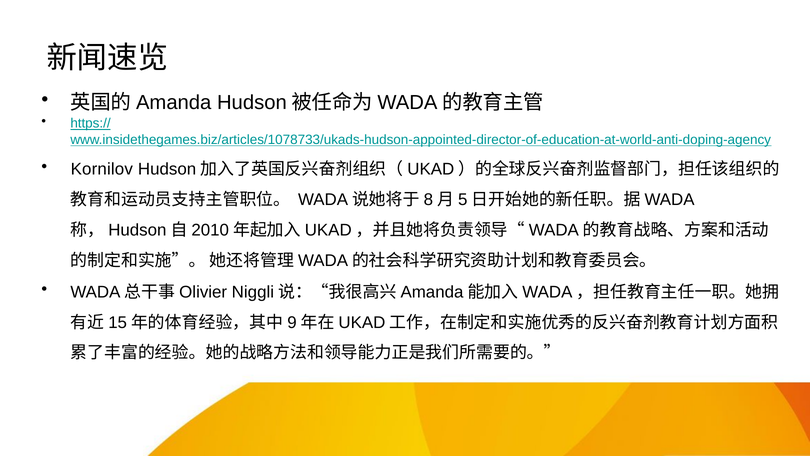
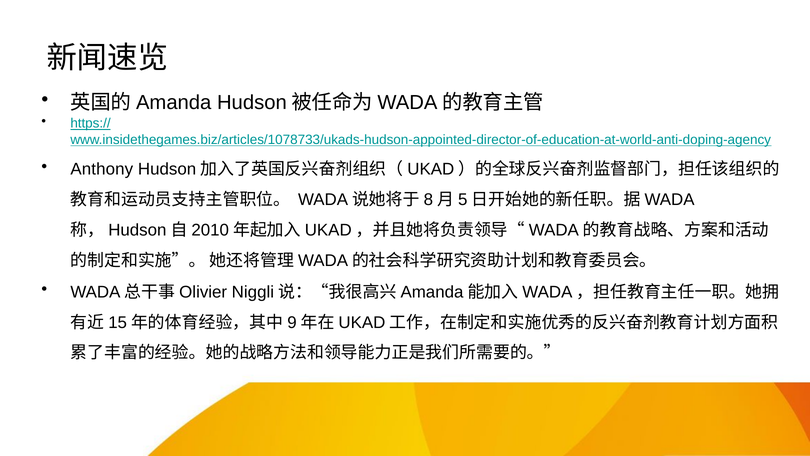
Kornilov: Kornilov -> Anthony (102, 169)
